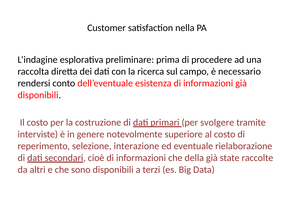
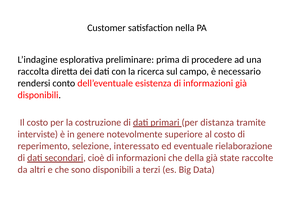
svolgere: svolgere -> distanza (217, 122)
interazione: interazione -> interessato (136, 146)
